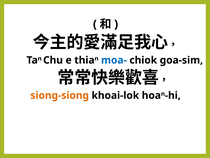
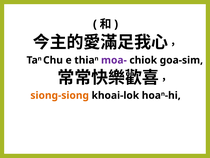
moa- colour: blue -> purple (114, 60)
